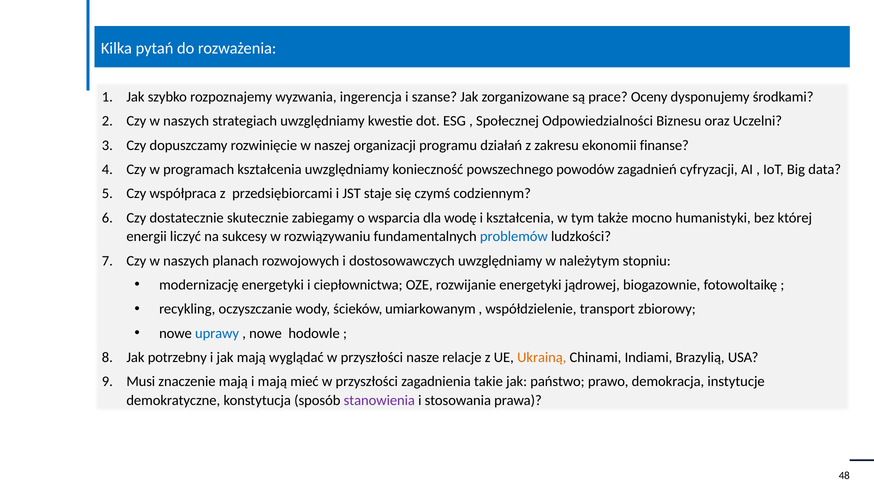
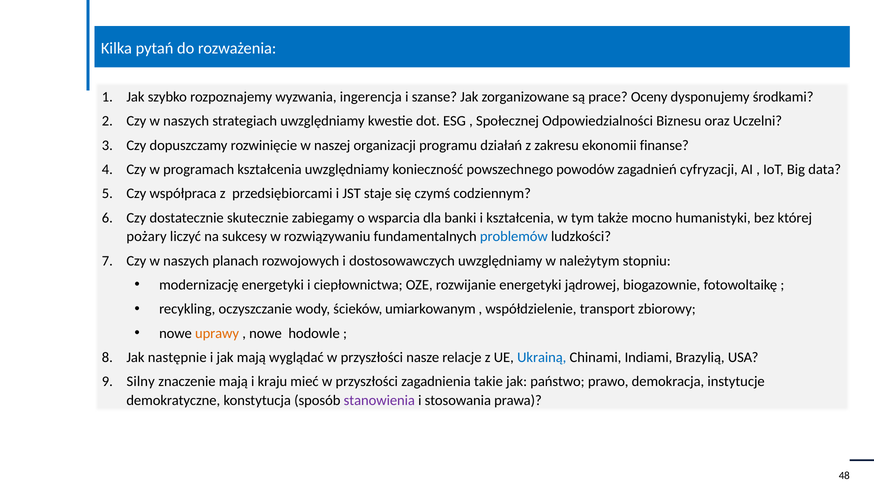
wodę: wodę -> banki (460, 218)
energii: energii -> pożary (147, 236)
uprawy colour: blue -> orange (217, 333)
potrzebny: potrzebny -> następnie (177, 357)
Ukrainą colour: orange -> blue (542, 357)
Musi: Musi -> Silny (141, 381)
i mają: mają -> kraju (272, 381)
